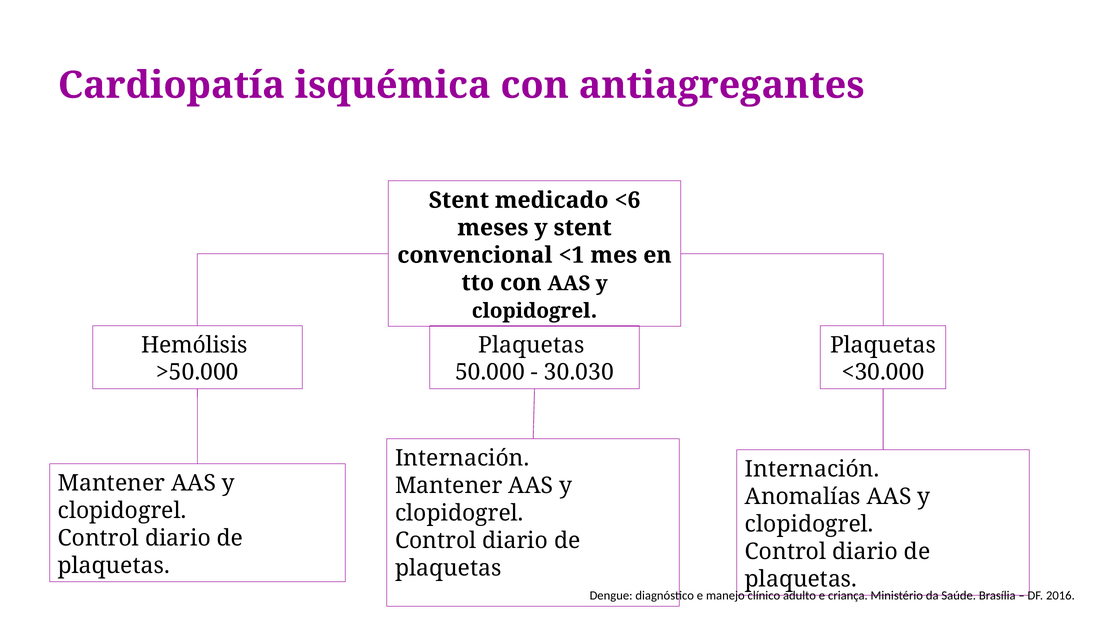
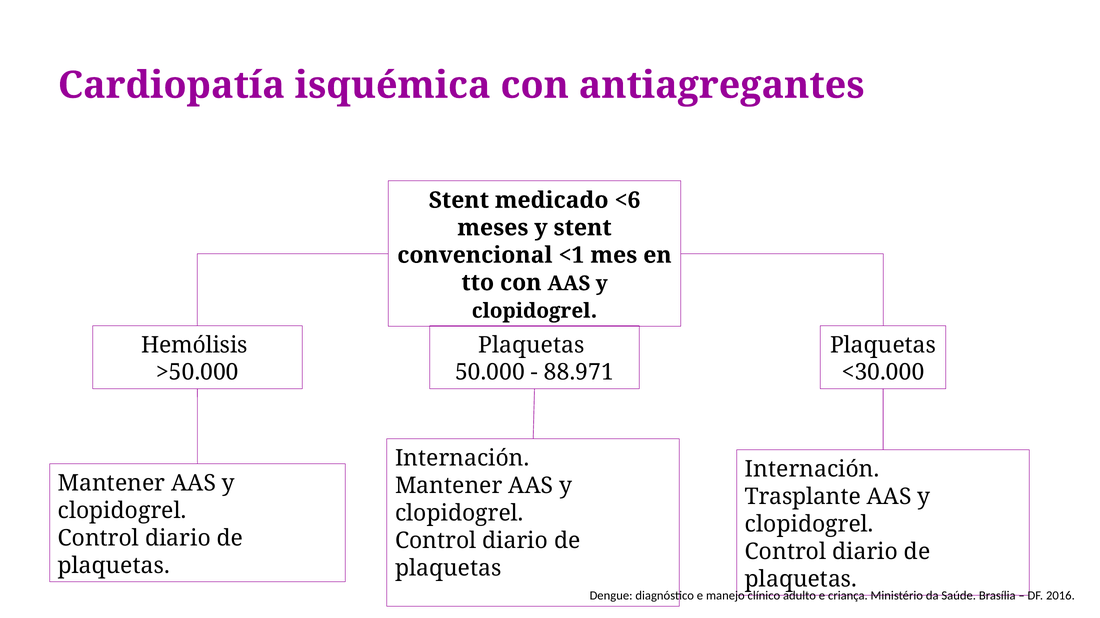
30.030: 30.030 -> 88.971 (579, 373)
Anomalías: Anomalías -> Trasplante (803, 497)
